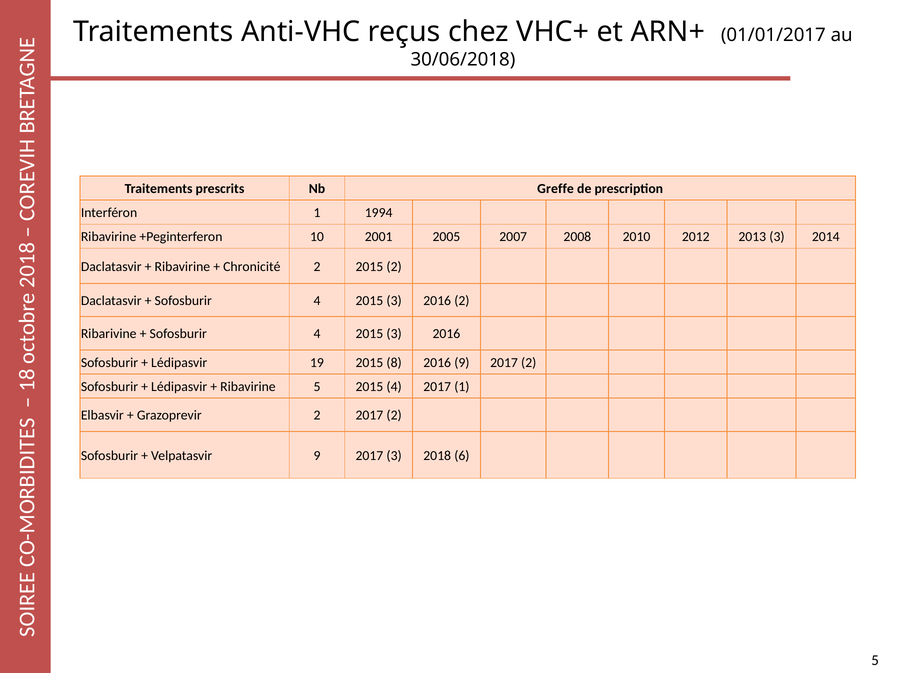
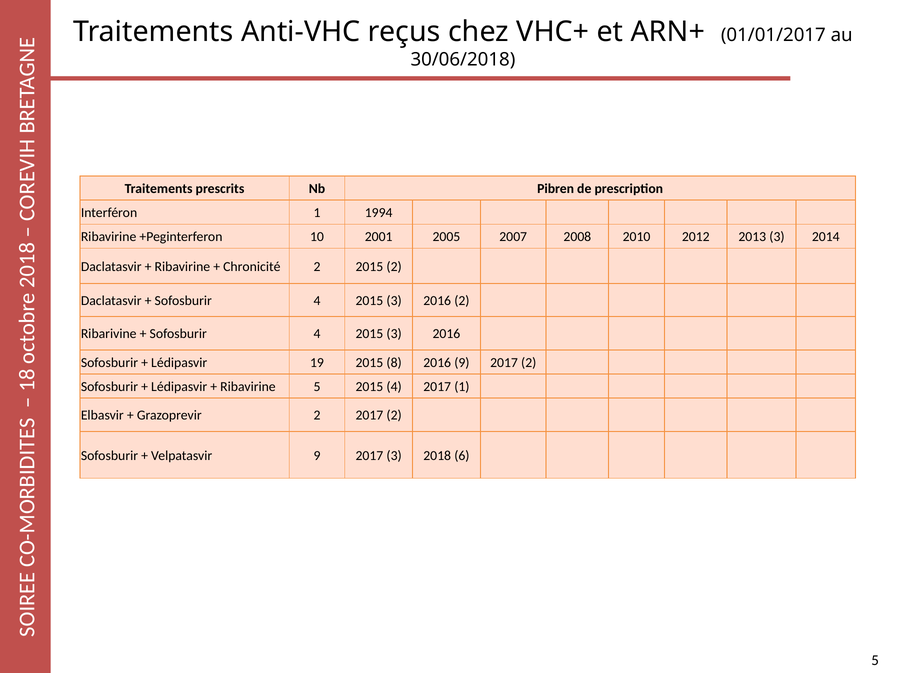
Greffe: Greffe -> Pibren (556, 189)
